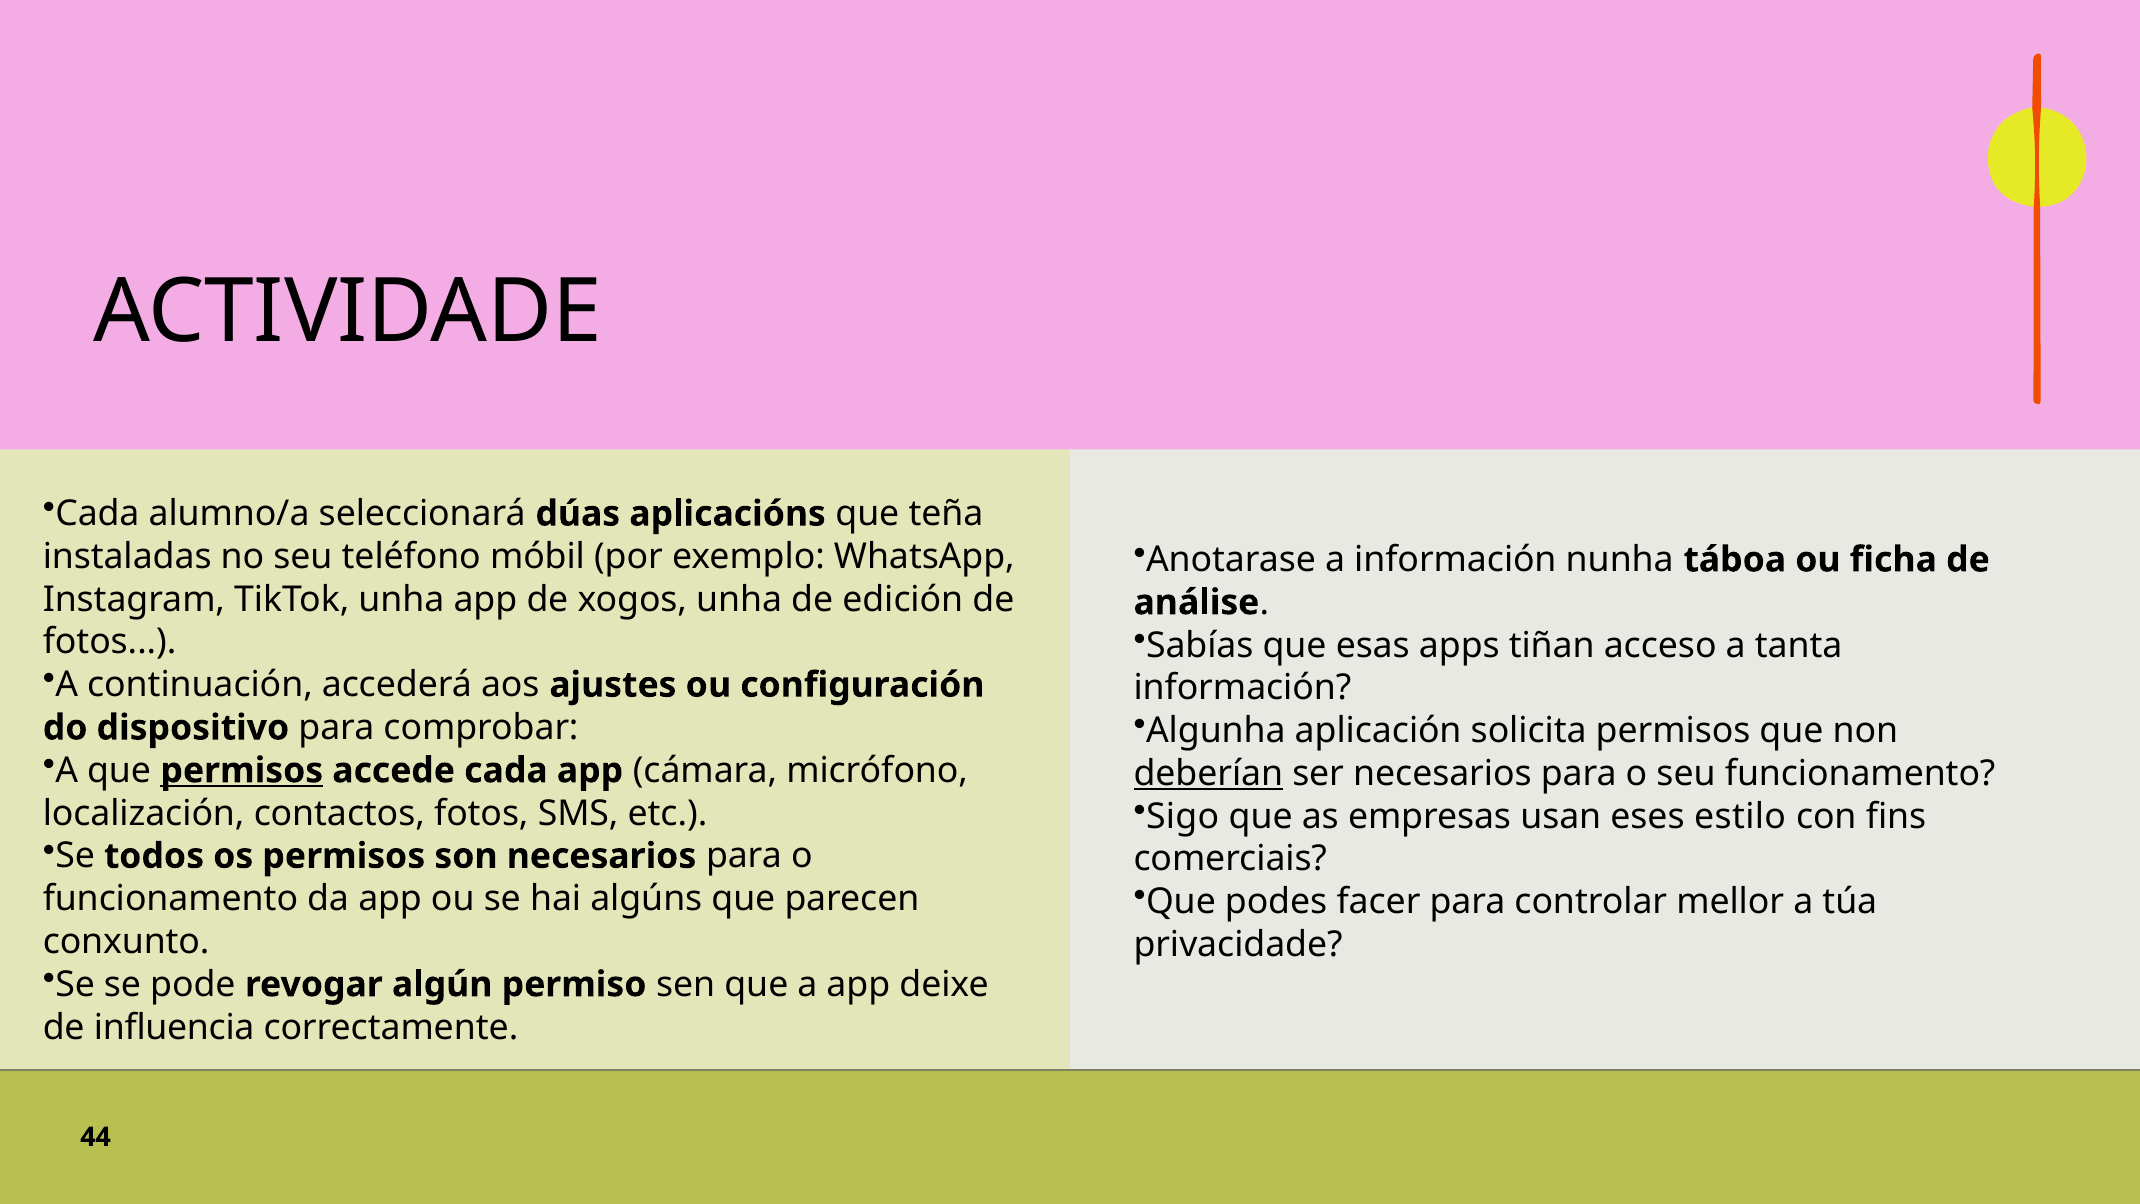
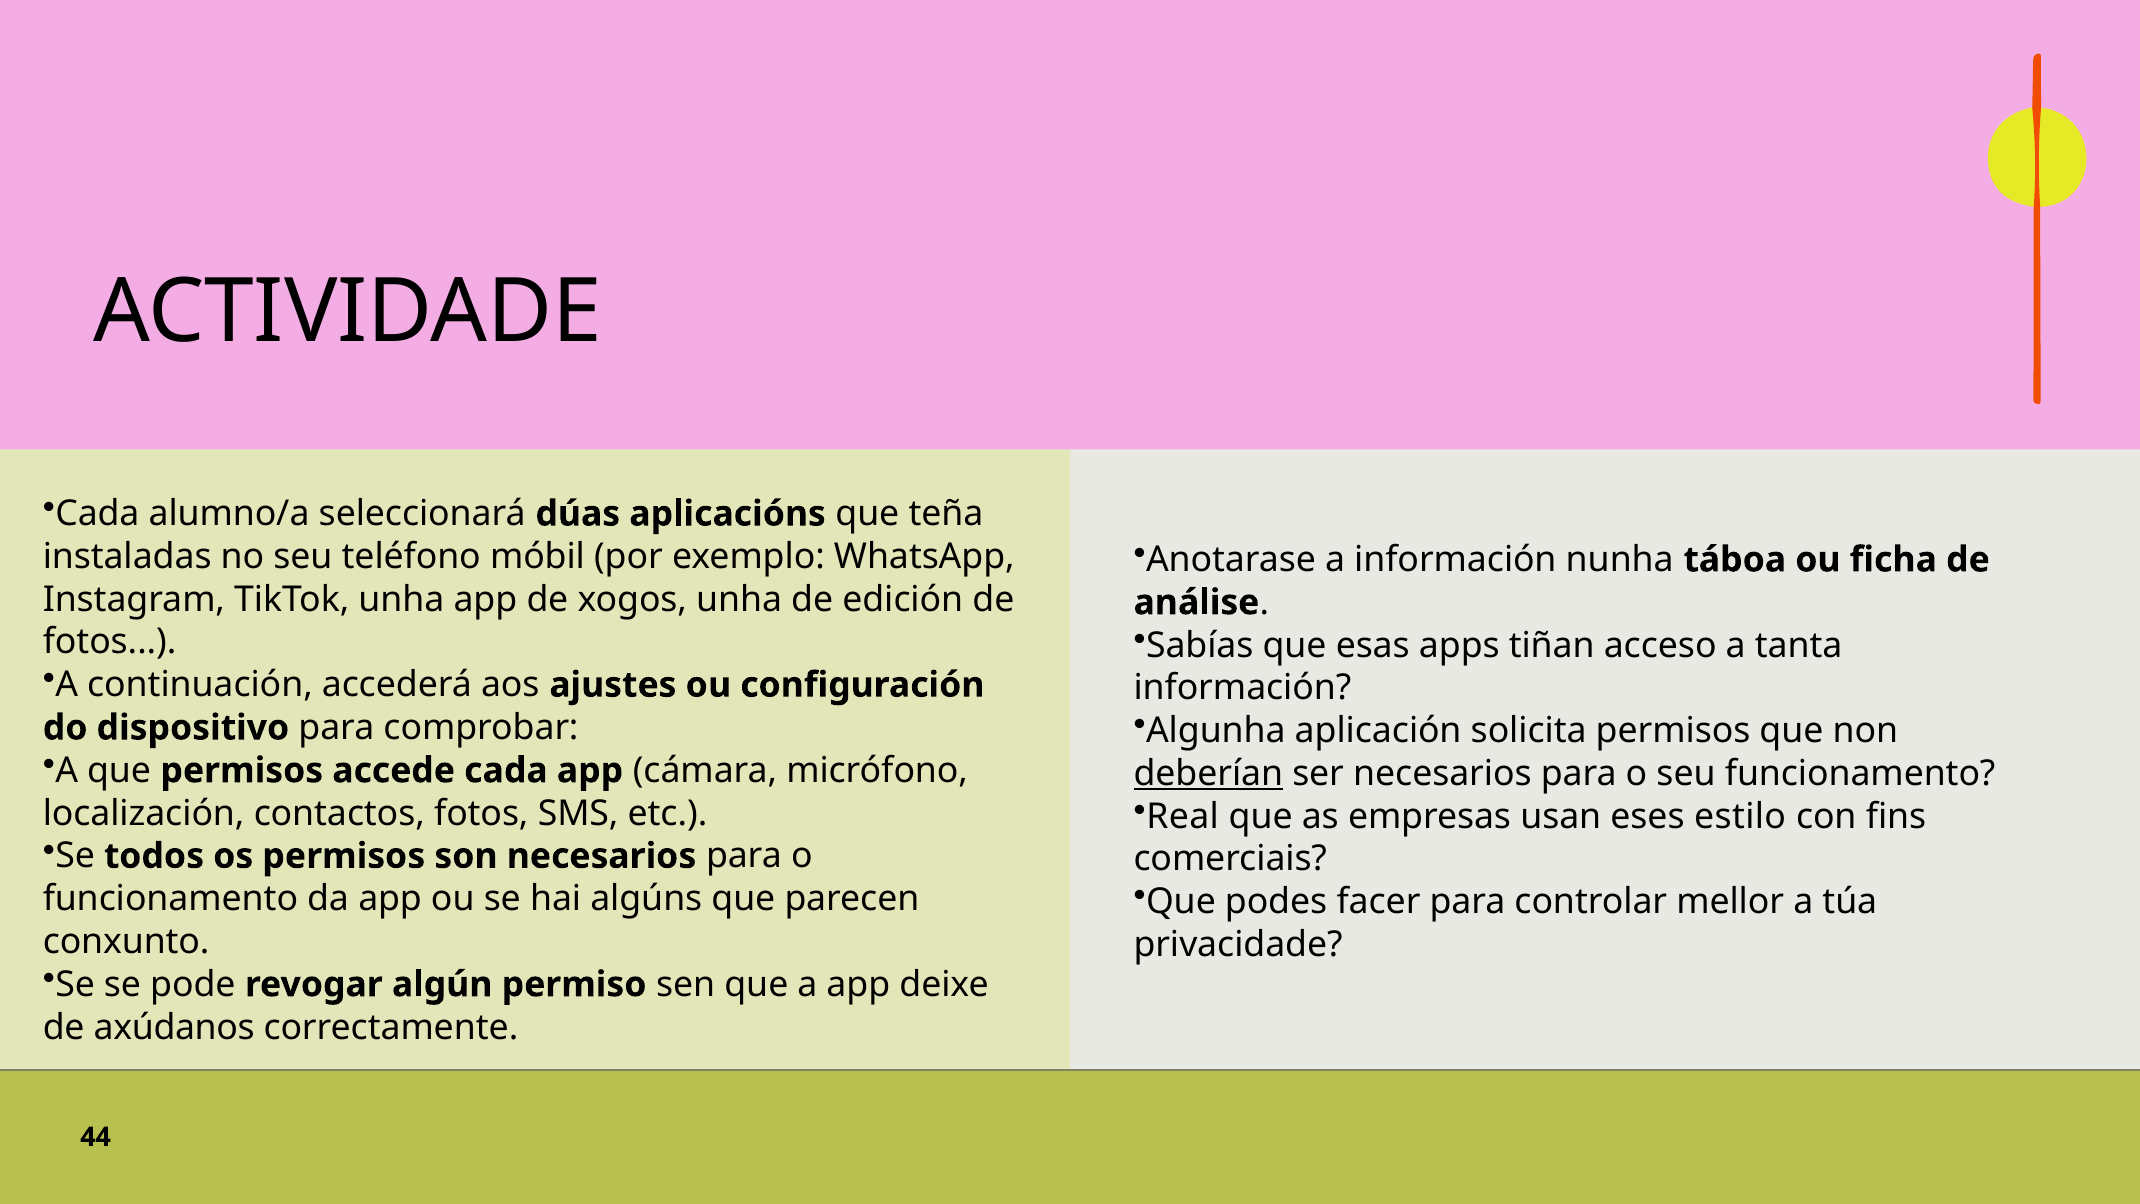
permisos underline: present -> none (242, 770)
Sigo: Sigo -> Real (1183, 816)
influencia: influencia -> axúdanos (174, 1027)
